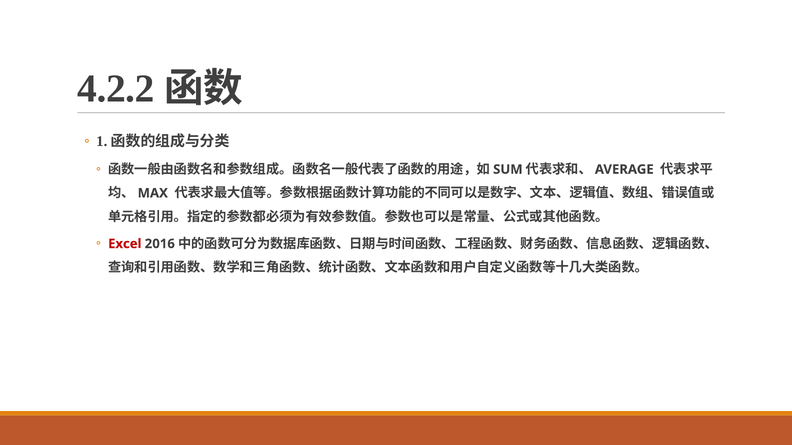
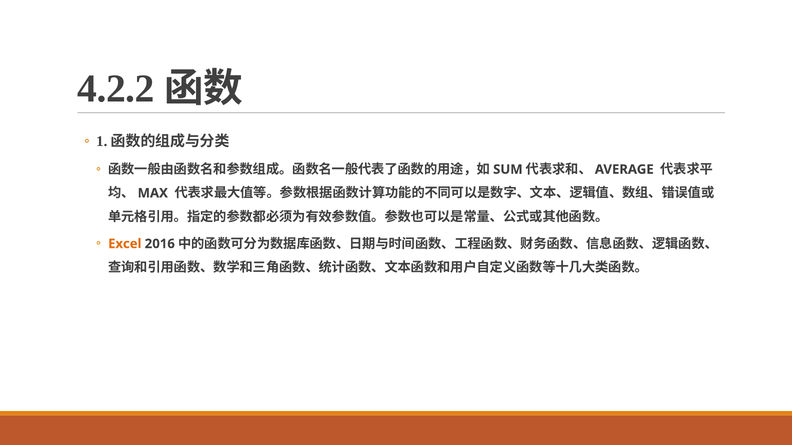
Excel colour: red -> orange (125, 244)
